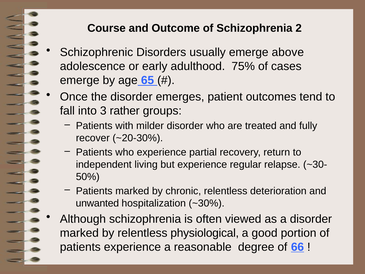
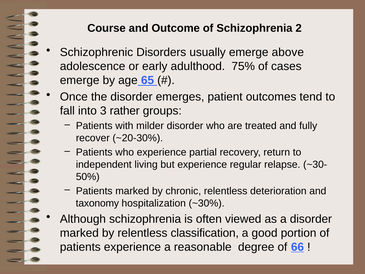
unwanted: unwanted -> taxonomy (97, 203)
physiological: physiological -> classification (205, 233)
